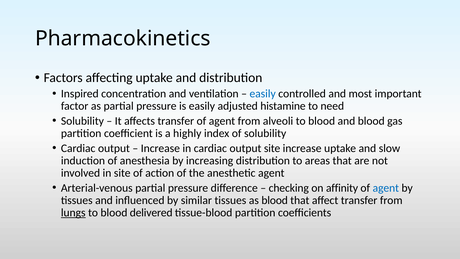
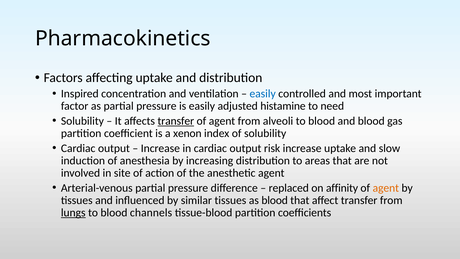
transfer underline: none -> present (176, 121)
highly: highly -> xenon (187, 133)
output site: site -> risk (272, 148)
checking: checking -> replaced (289, 188)
agent colour: blue -> orange (386, 188)
delivered: delivered -> channels (151, 213)
